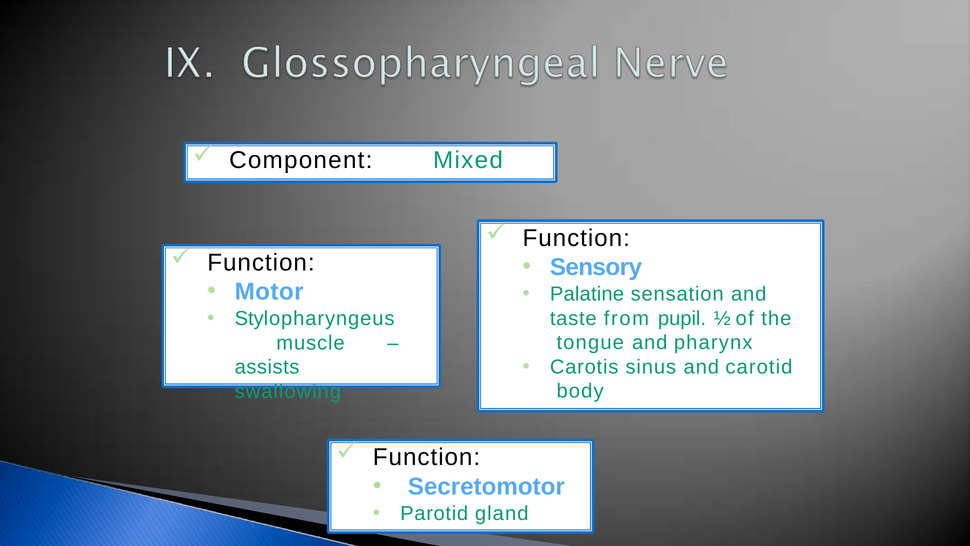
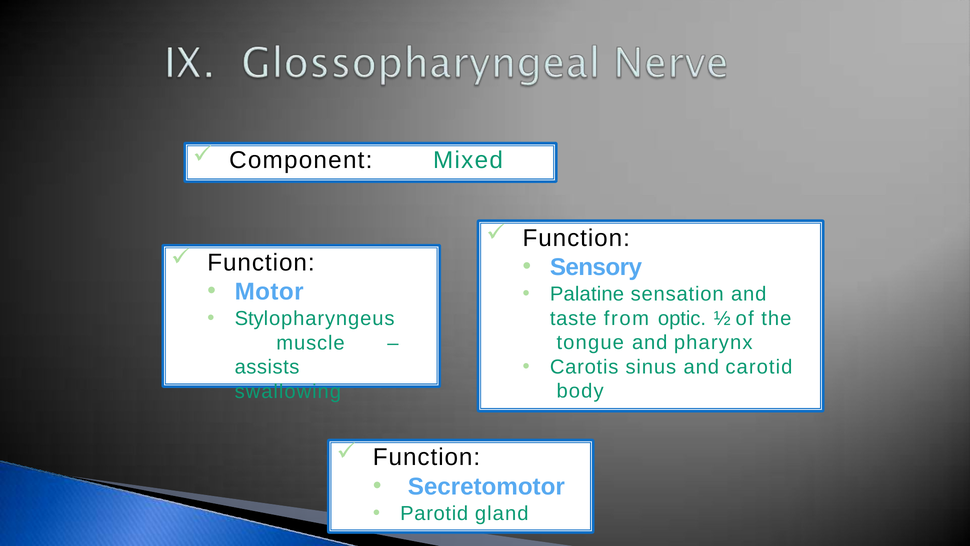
pupil: pupil -> optic (682, 318)
